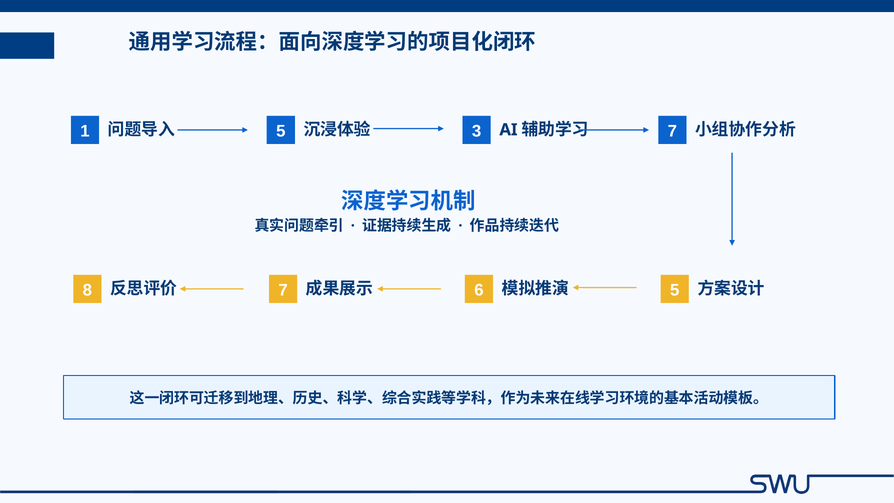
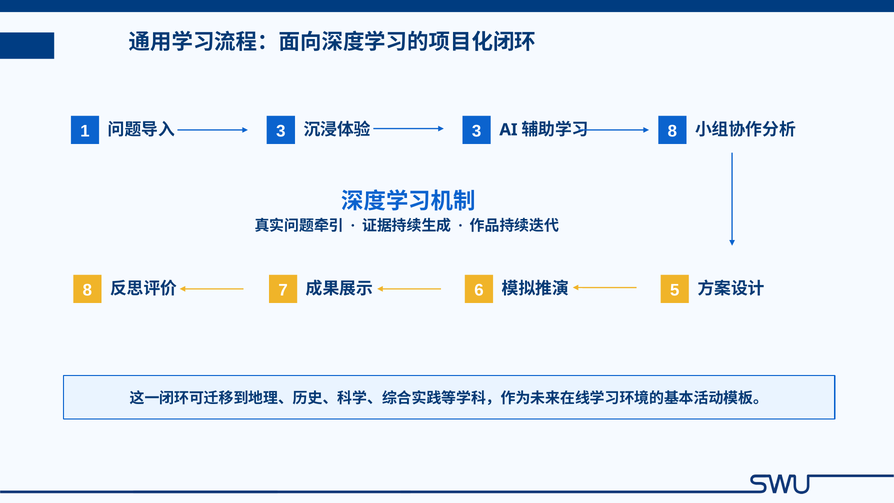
5: 5 -> 3 (281, 131)
7: 7 -> 8 (672, 131)
